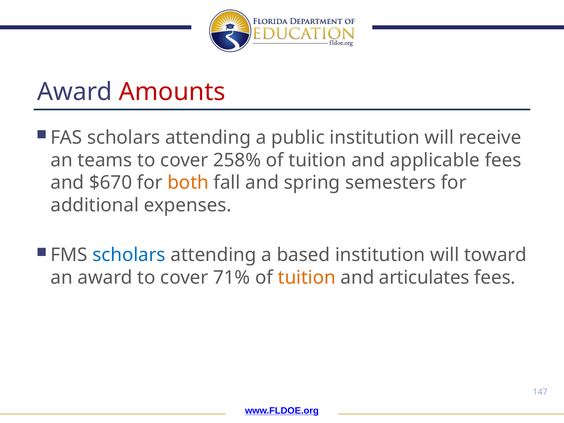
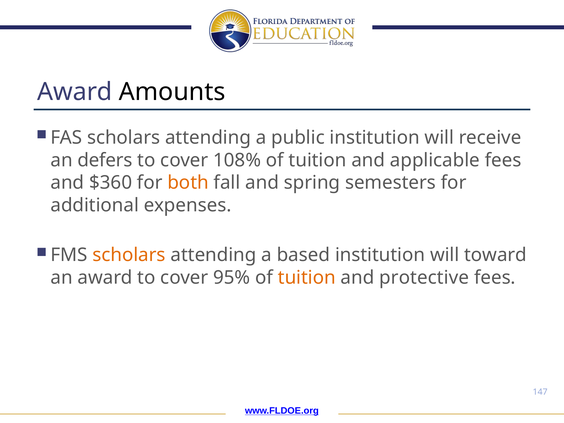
Amounts colour: red -> black (172, 92)
teams: teams -> defers (105, 160)
258%: 258% -> 108% (237, 160)
$670: $670 -> $360 (111, 183)
scholars colour: blue -> orange (129, 255)
71%: 71% -> 95% (232, 278)
articulates: articulates -> protective (424, 278)
